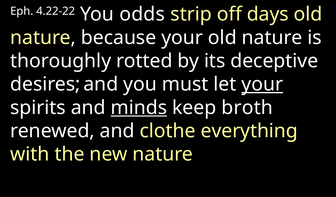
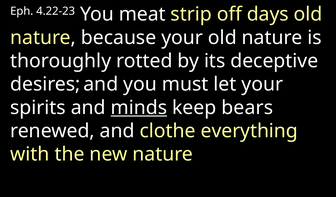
4.22-22: 4.22-22 -> 4.22-23 (56, 11)
odds: odds -> meat (142, 14)
your underline: present -> none (262, 84)
broth: broth -> bears (247, 108)
